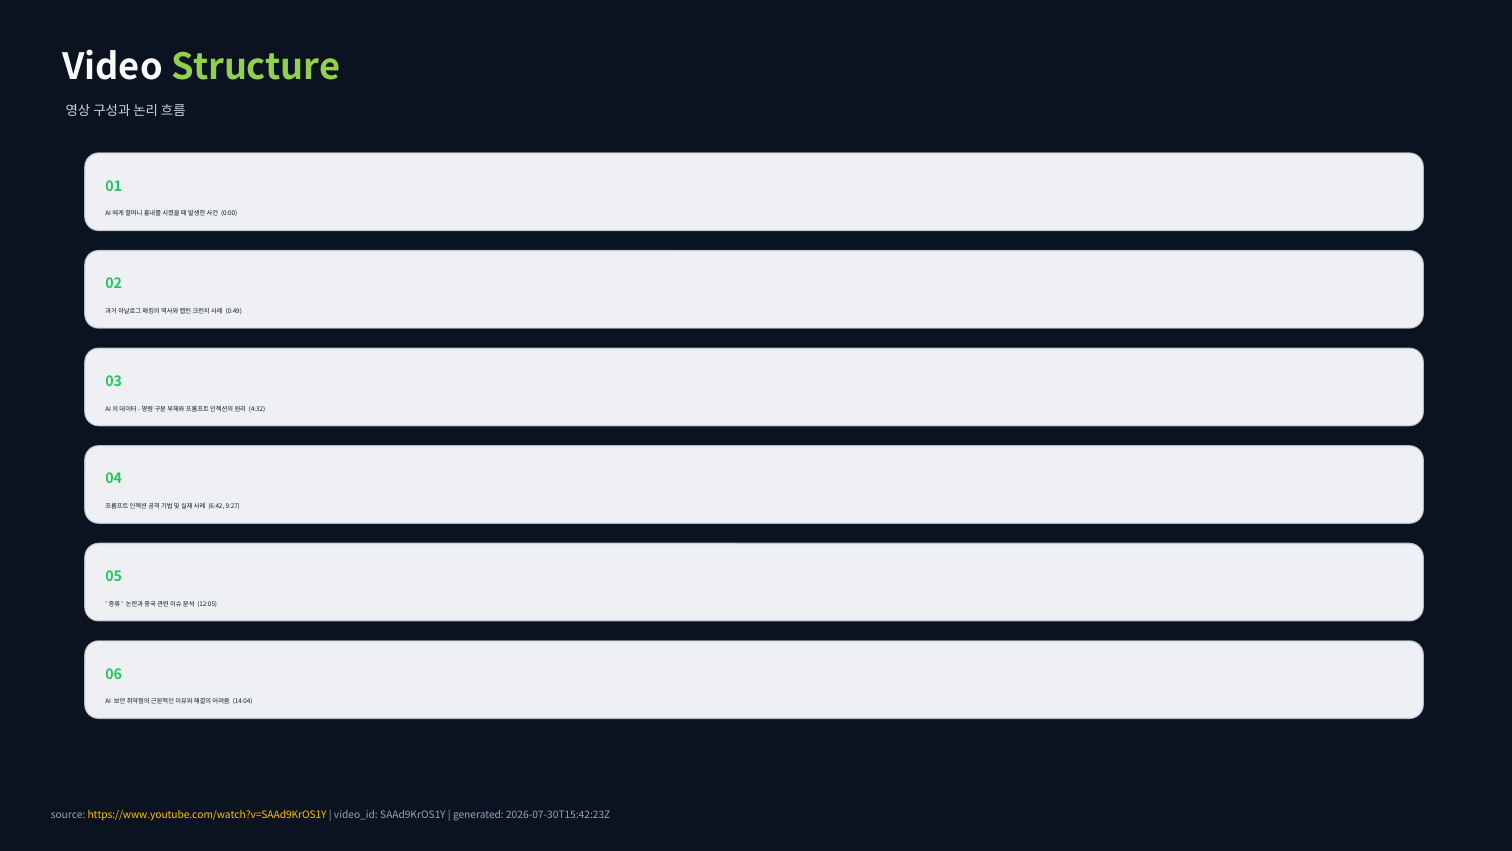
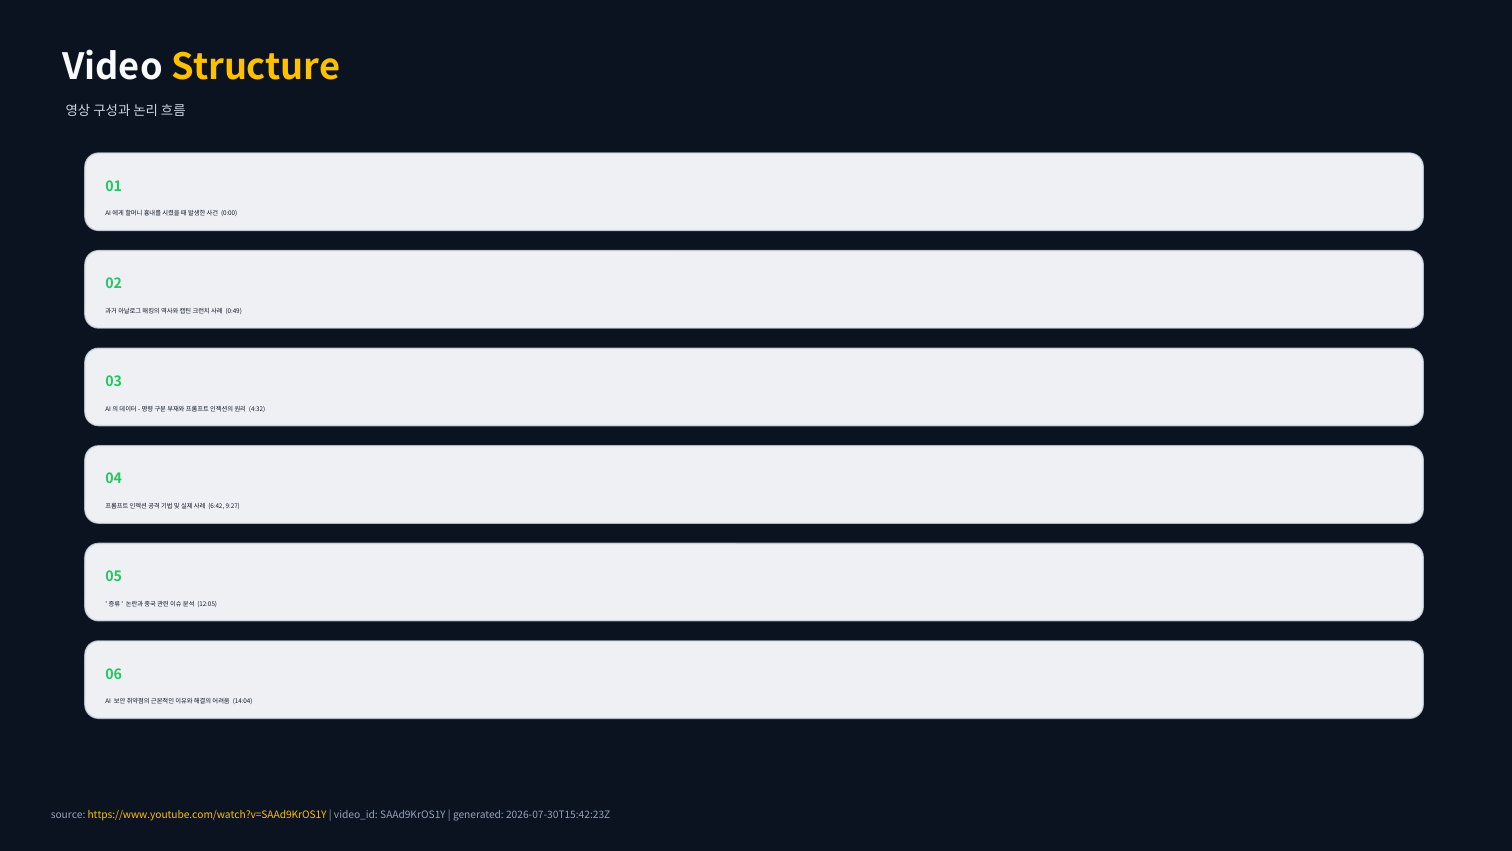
Structure colour: light green -> yellow (256, 68)
